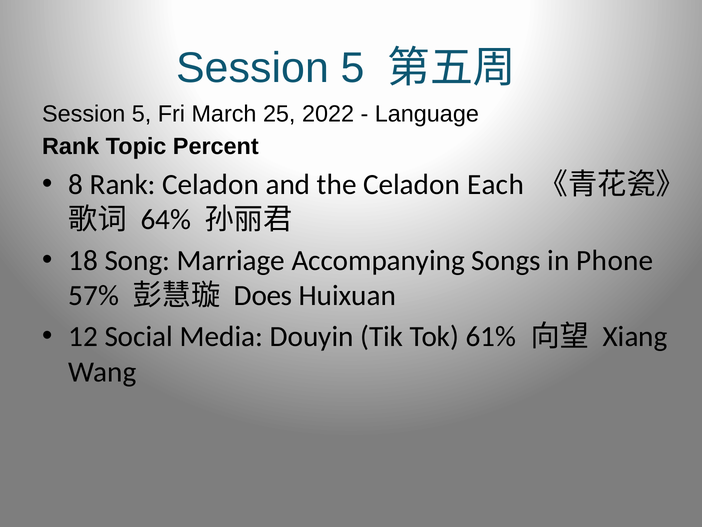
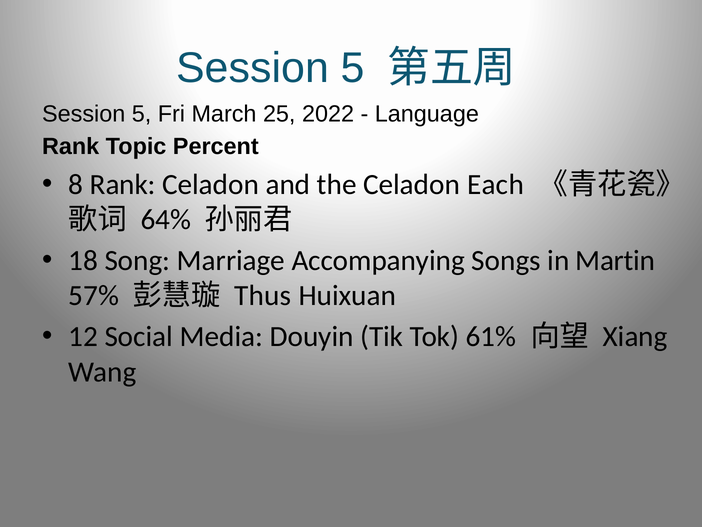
Phone: Phone -> Martin (615, 260)
Does: Does -> Thus (263, 295)
